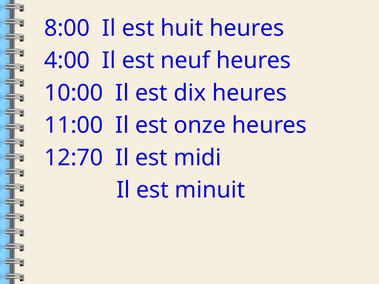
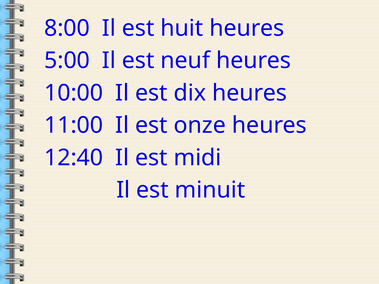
4:00: 4:00 -> 5:00 (67, 61)
12:70: 12:70 -> 12:40 (74, 158)
